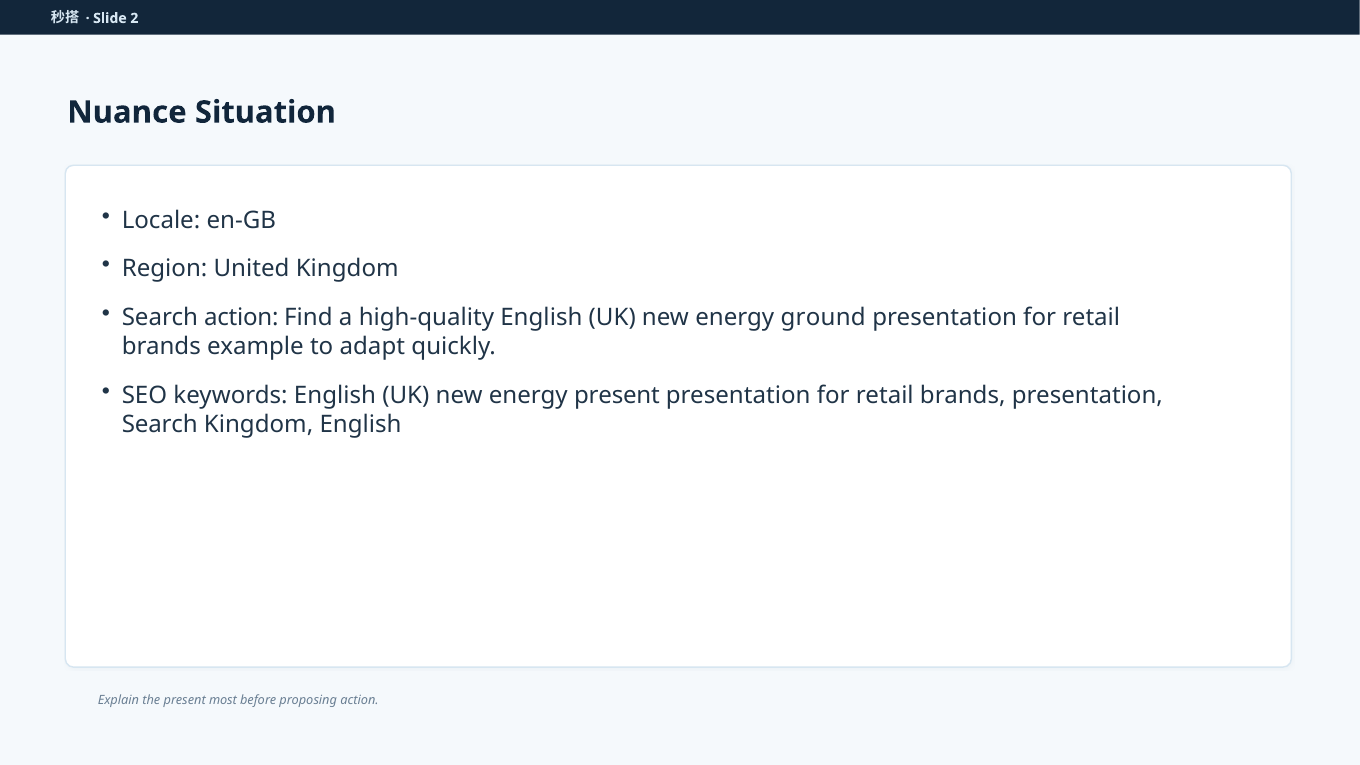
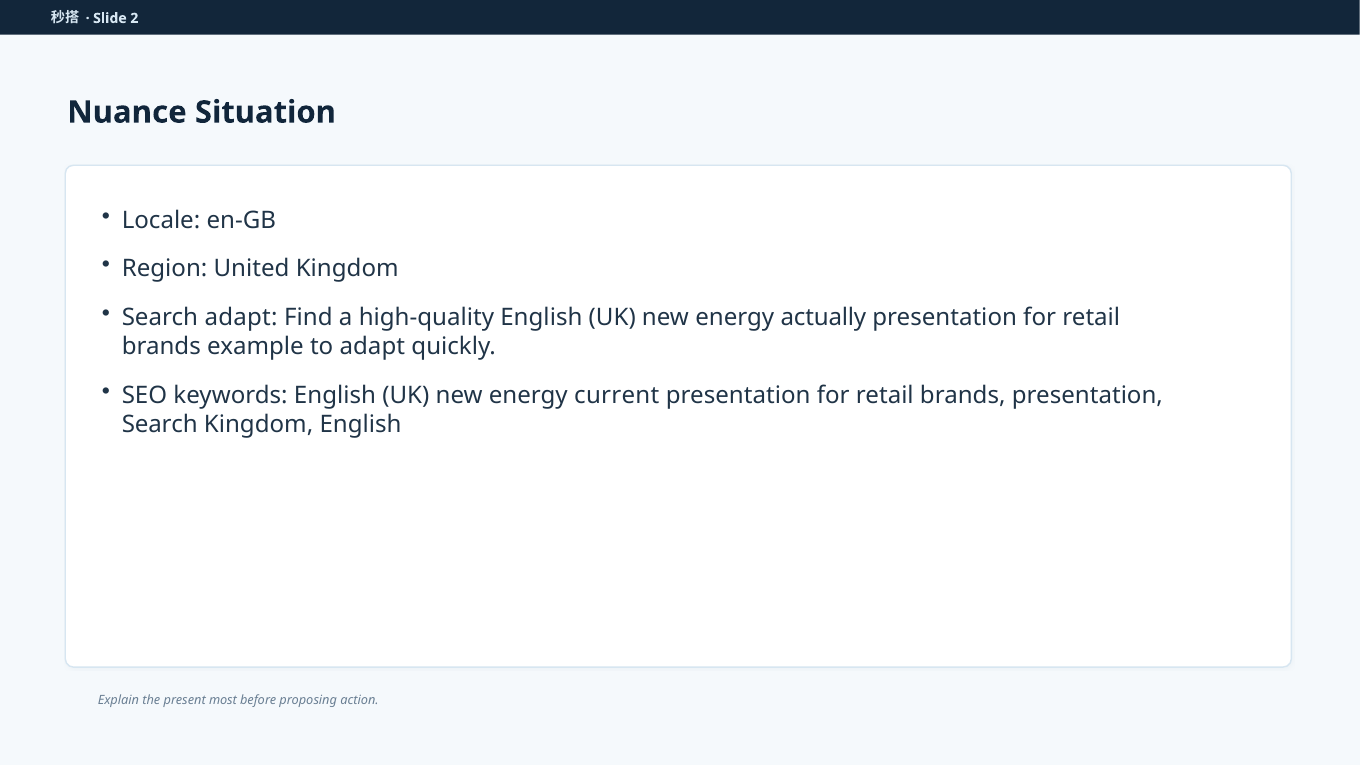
Search action: action -> adapt (241, 318)
ground: ground -> actually (823, 318)
energy present: present -> current (617, 395)
